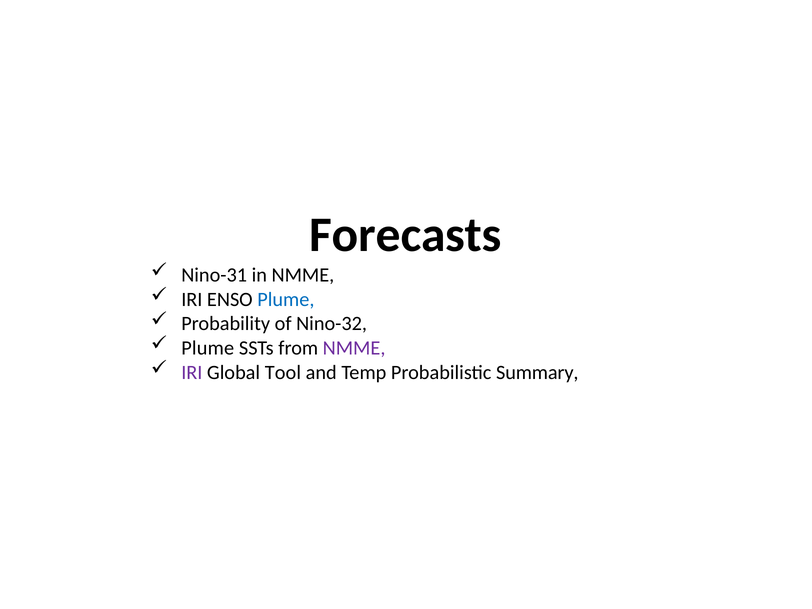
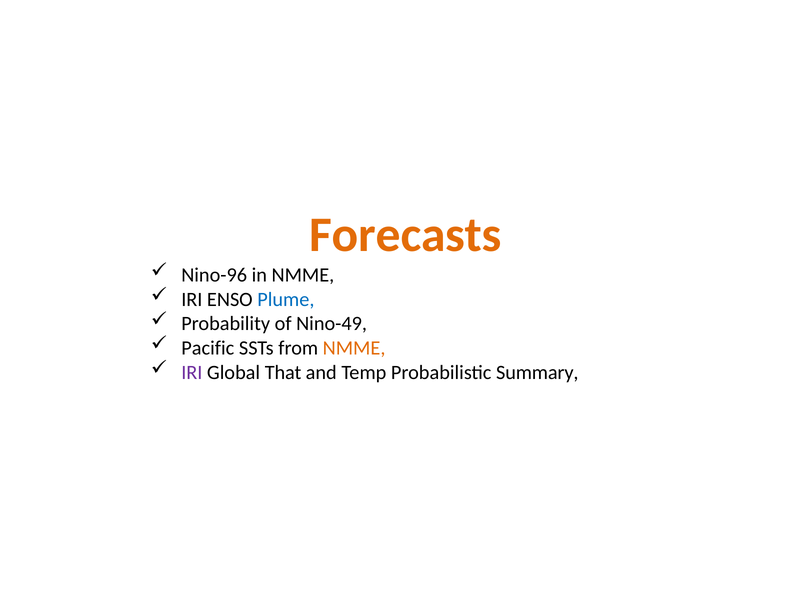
Forecasts colour: black -> orange (406, 235)
Nino-31: Nino-31 -> Nino-96 (214, 275)
Nino-32: Nino-32 -> Nino-49 (332, 324)
Plume: Plume -> Pacific (208, 348)
NMME colour: purple -> orange (354, 348)
Tool: Tool -> That (283, 372)
